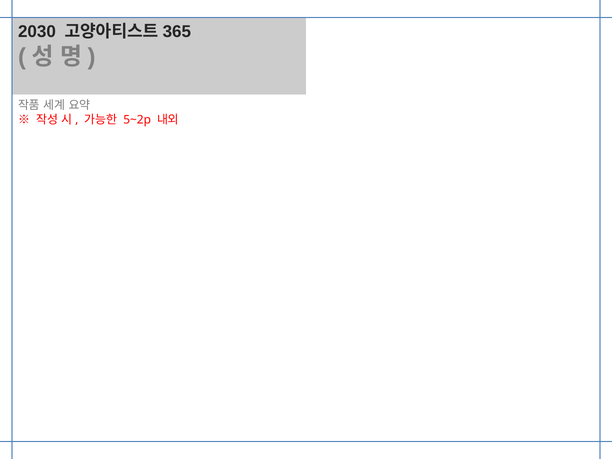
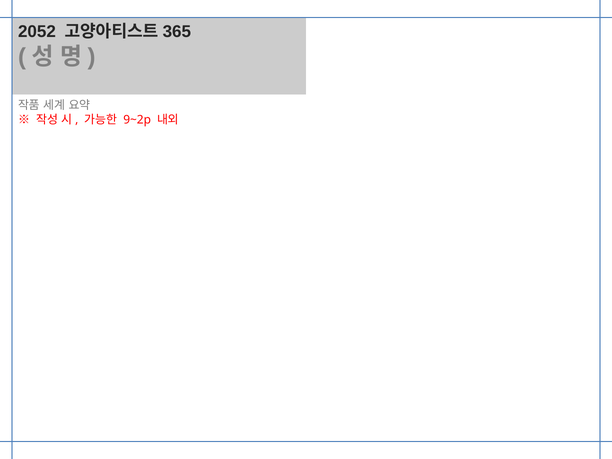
2030: 2030 -> 2052 (37, 32)
5~2p: 5~2p -> 9~2p (137, 120)
